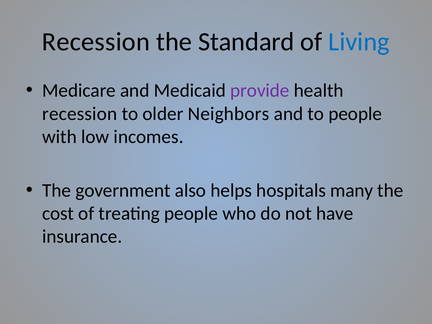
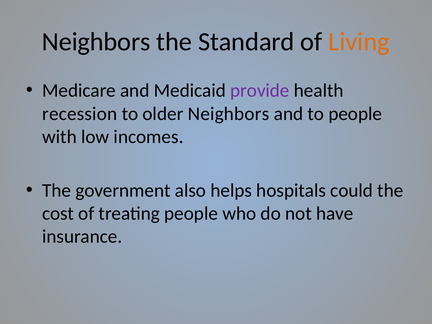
Recession: Recession -> Neighbors (96, 42)
Living colour: blue -> orange (359, 42)
many: many -> could (352, 190)
